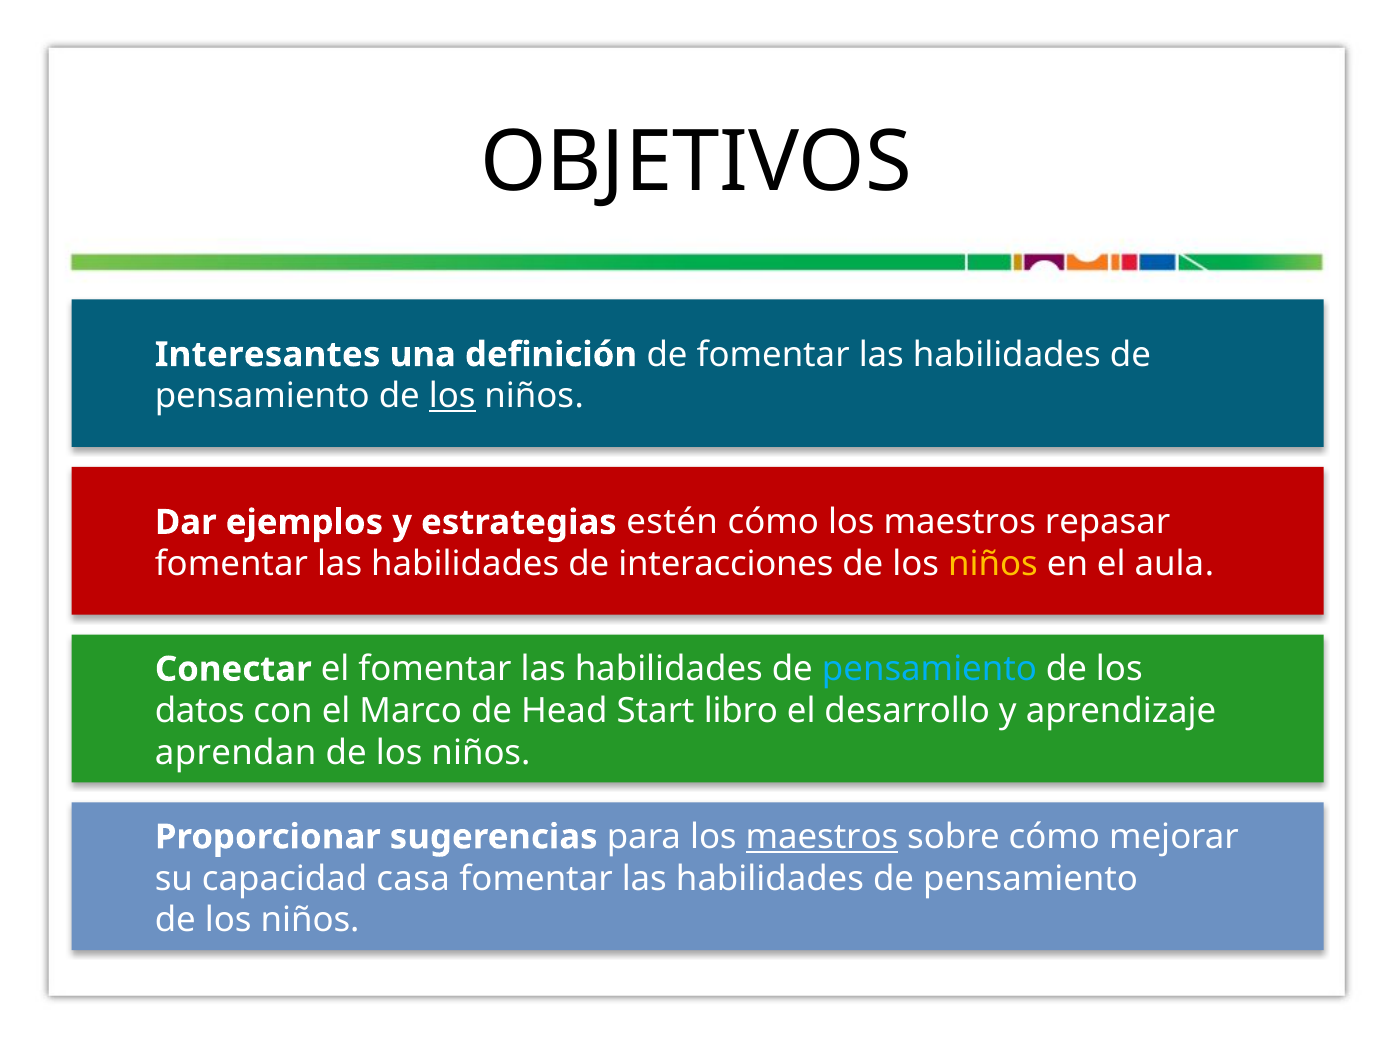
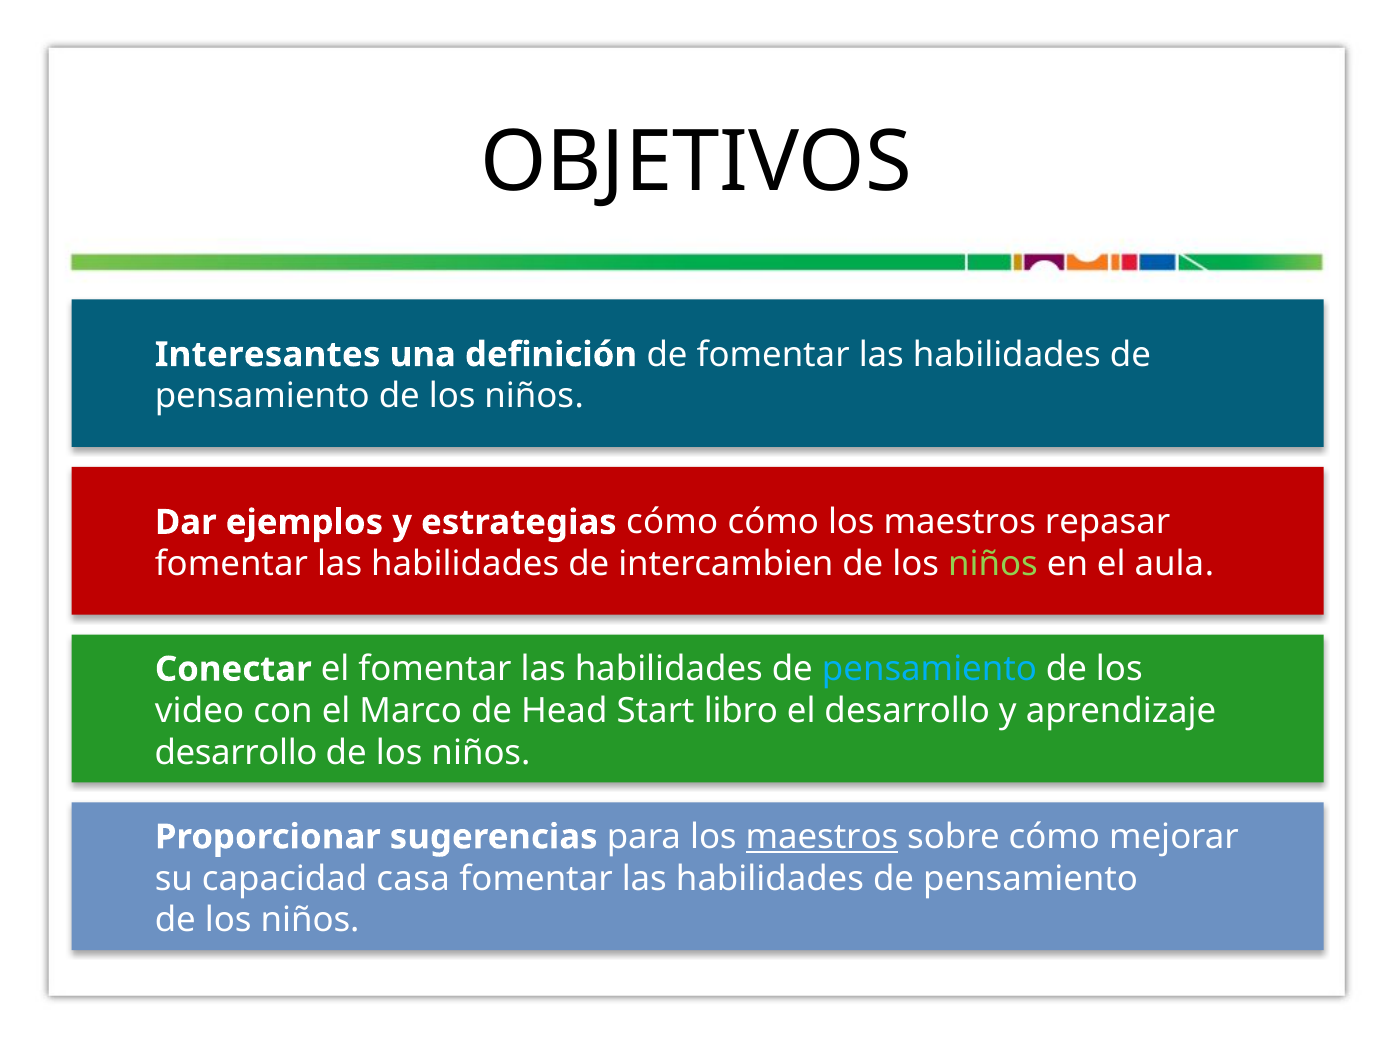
los underline: present -> none (452, 396)
estrategias estén: estén -> cómo (672, 522)
interacciones: interacciones -> intercambien (726, 564)
niños colour: yellow -> light green (993, 564)
datos: datos -> video (200, 711)
aprendan: aprendan -> desarrollo (236, 753)
